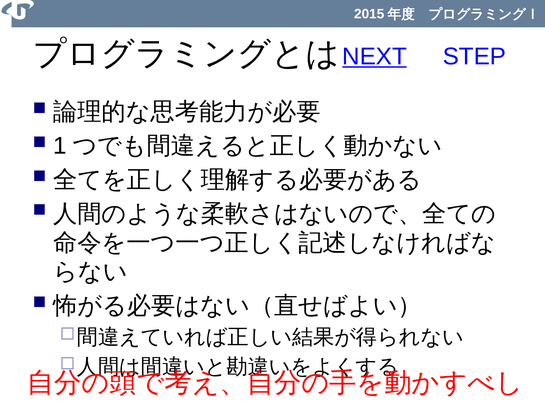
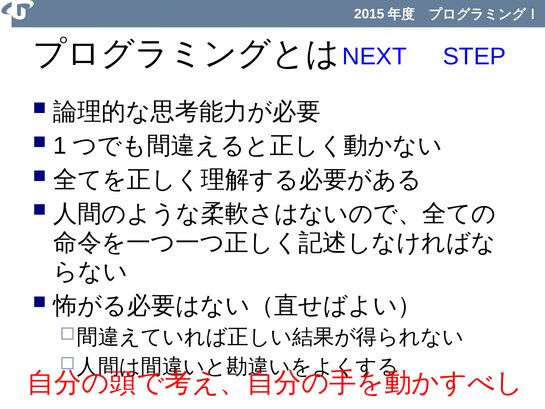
NEXT underline: present -> none (375, 56)
